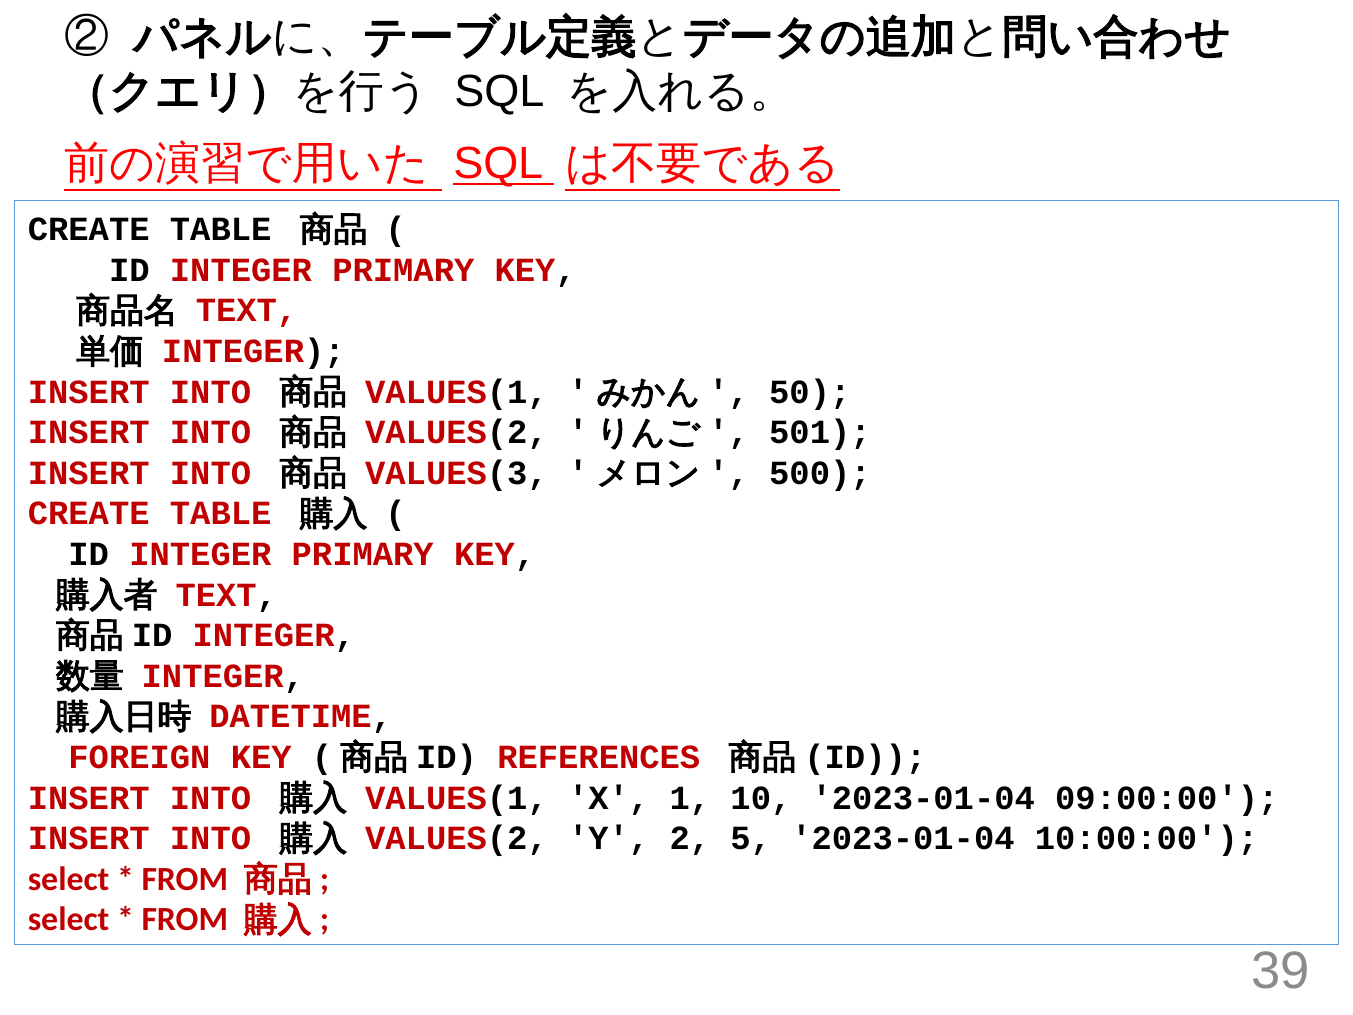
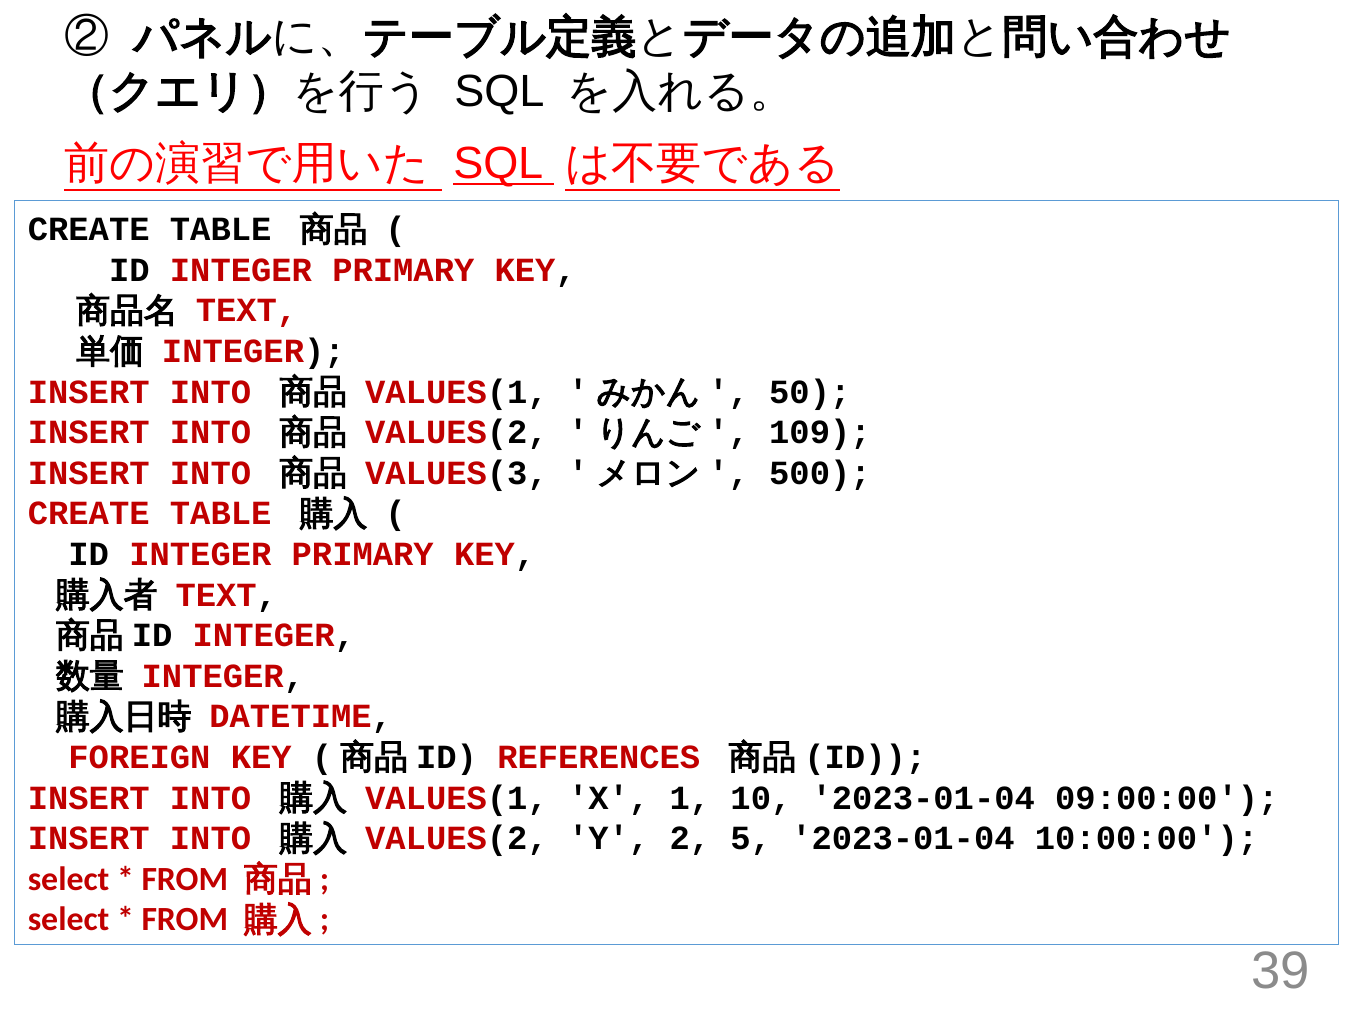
501: 501 -> 109 (820, 432)
